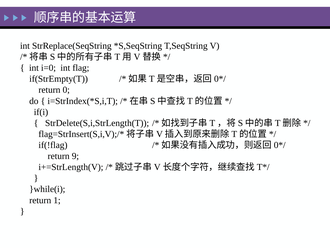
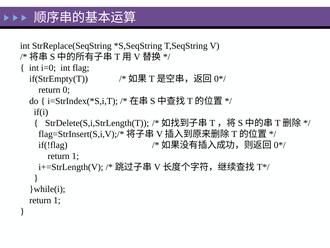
9: 9 -> 1 (75, 156)
